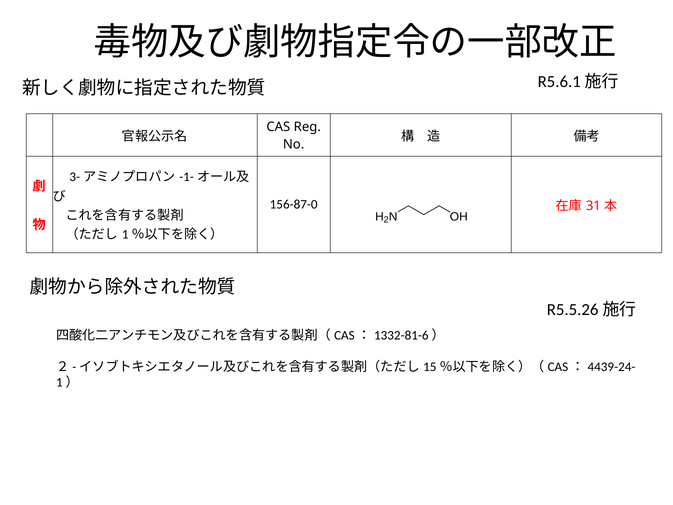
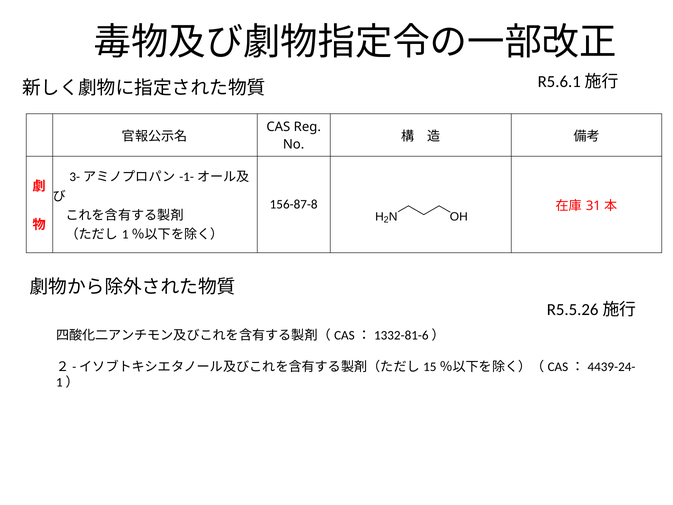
156-87-0: 156-87-0 -> 156-87-8 (294, 204)
